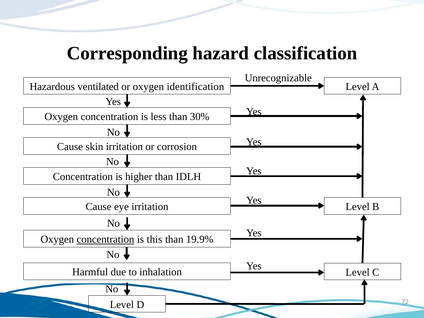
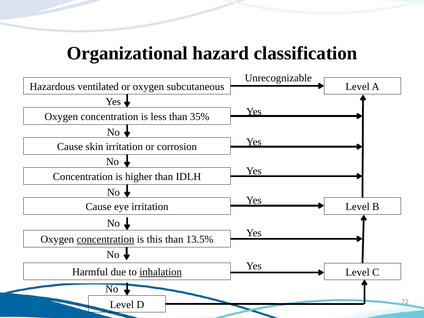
Corresponding: Corresponding -> Organizational (127, 53)
identification: identification -> subcutaneous (195, 87)
30%: 30% -> 35% (200, 117)
19.9%: 19.9% -> 13.5% (200, 239)
inhalation underline: none -> present (161, 272)
